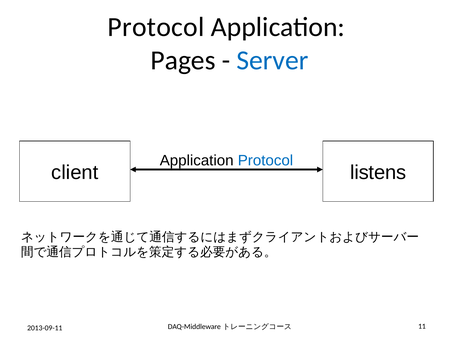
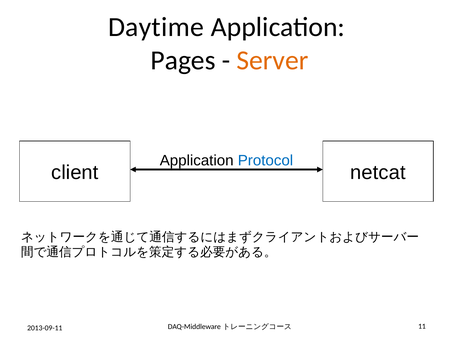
Protocol: Protocol -> Daytime (156, 27)
Server colour: blue -> orange (272, 60)
listens: listens -> netcat (378, 173)
